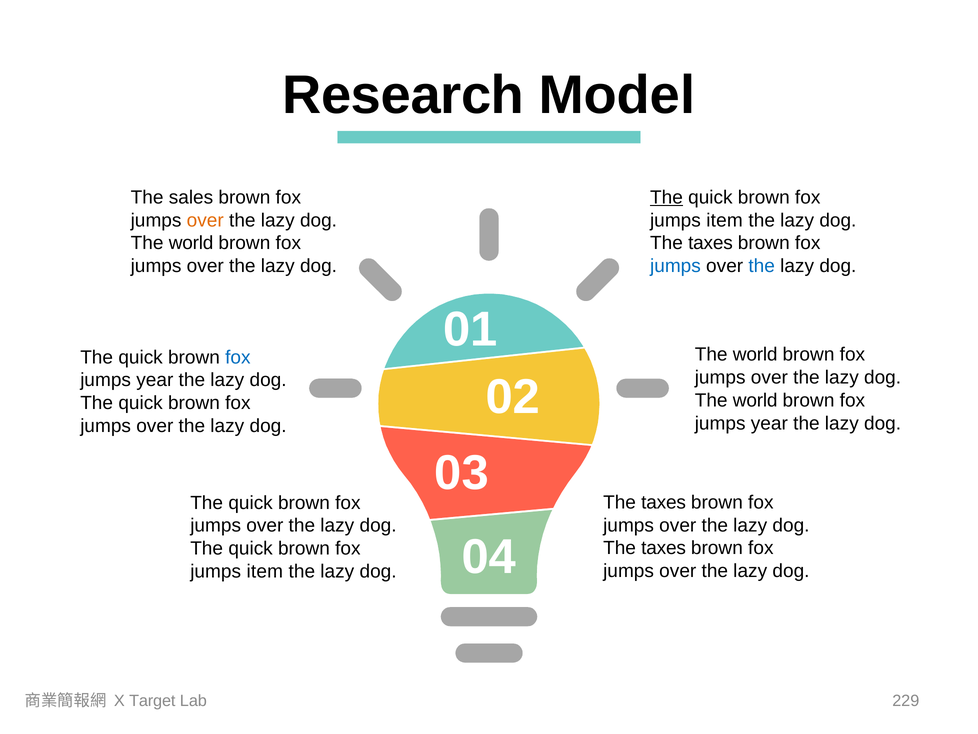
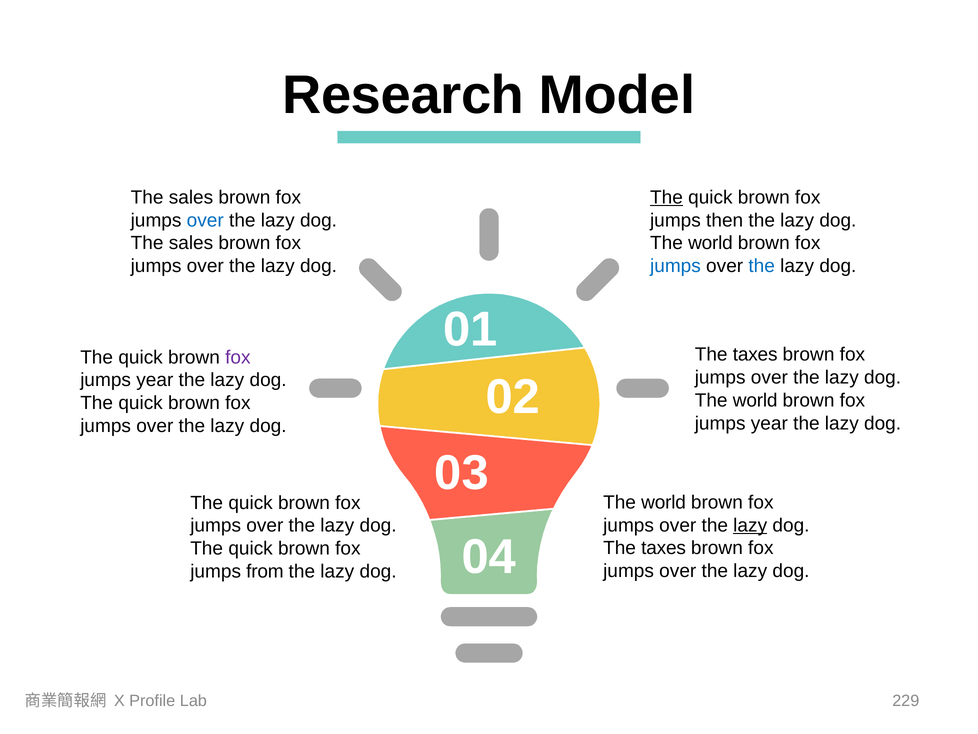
over colour: orange -> blue (205, 220)
item: item -> then (725, 220)
world: world -> sales (191, 243)
taxes: taxes -> world (710, 243)
world: world -> taxes (755, 354)
fox colour: blue -> purple (238, 357)
taxes: taxes -> world (664, 502)
lazy underline: none -> present (750, 525)
item: item -> from (265, 571)
Target: Target -> Profile (152, 700)
